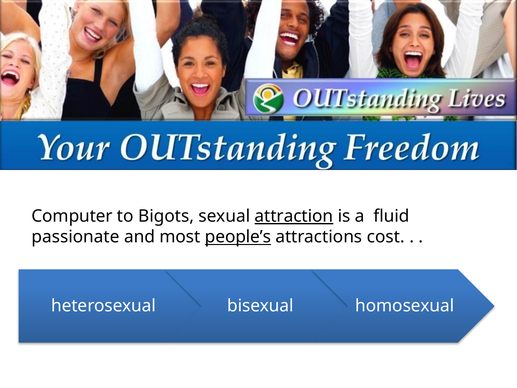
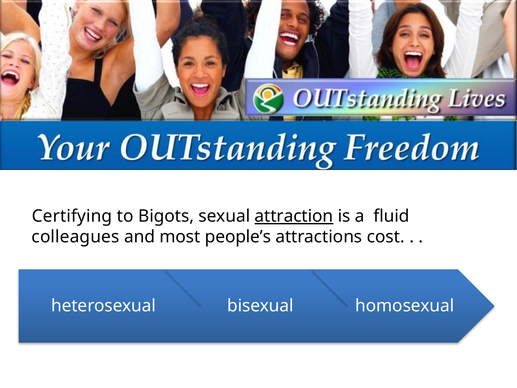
Computer: Computer -> Certifying (72, 216)
passionate: passionate -> colleagues (75, 237)
people’s underline: present -> none (238, 237)
